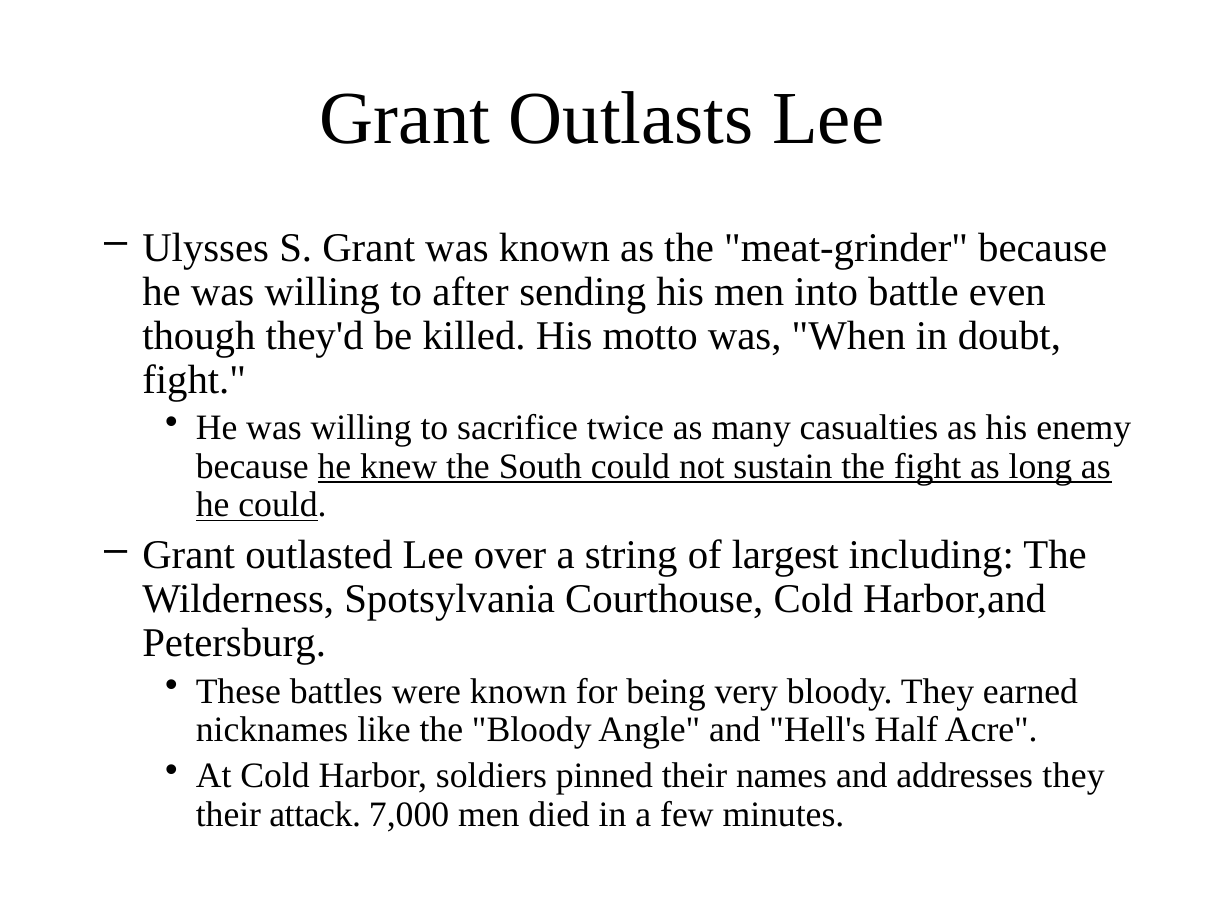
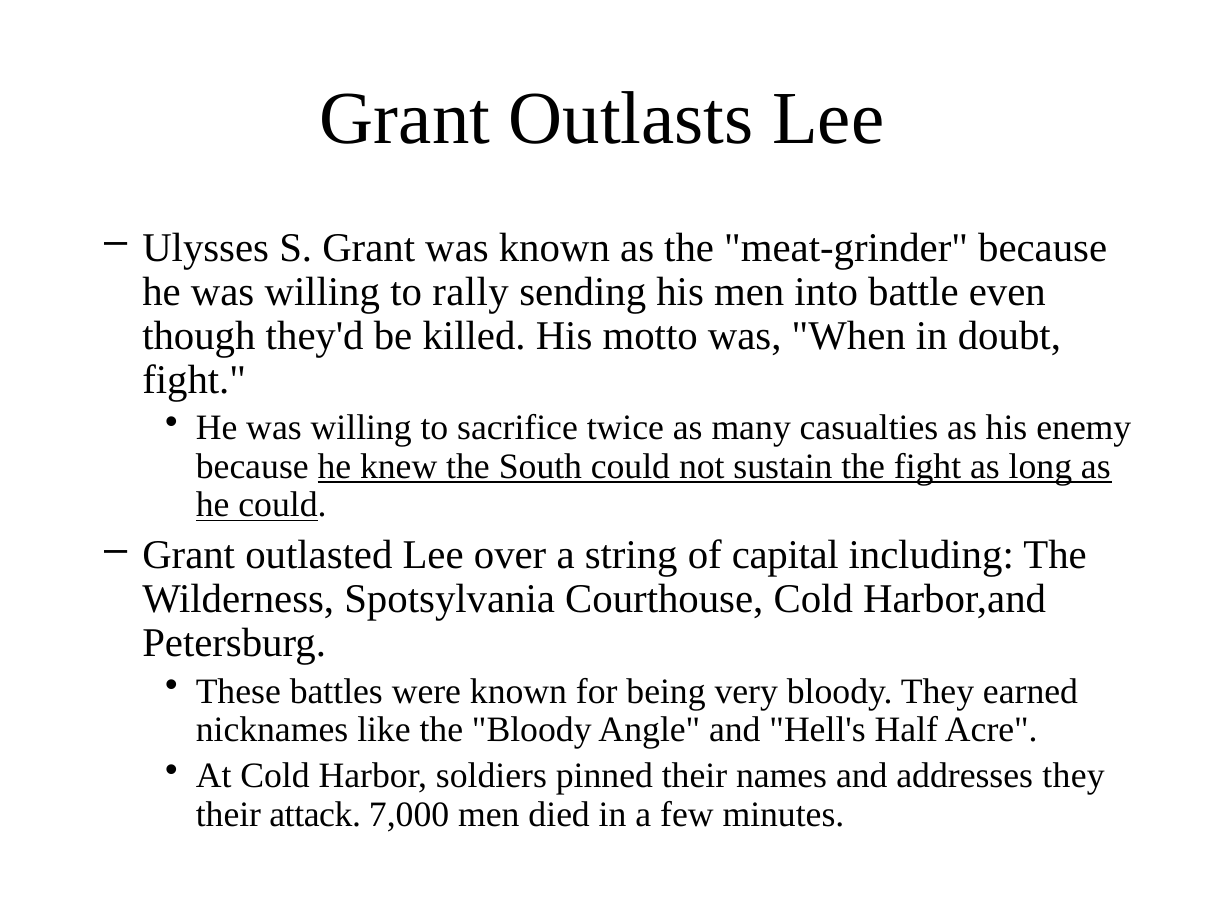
after: after -> rally (470, 292)
largest: largest -> capital (785, 555)
